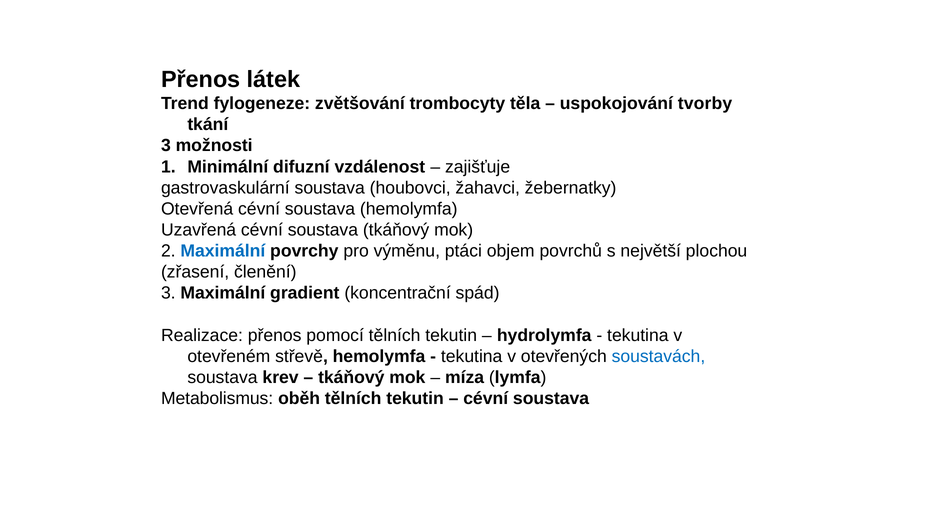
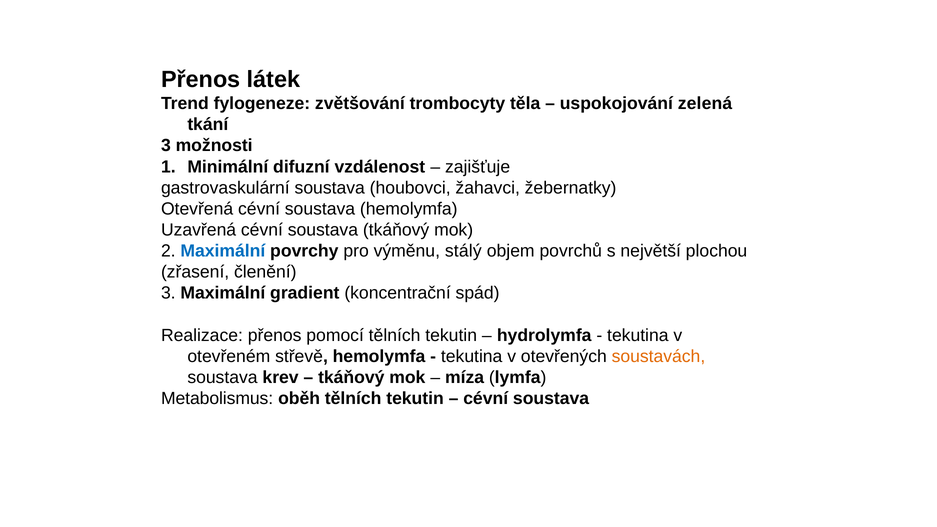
tvorby: tvorby -> zelená (705, 103)
ptáci: ptáci -> stálý (463, 251)
soustavách colour: blue -> orange (658, 356)
